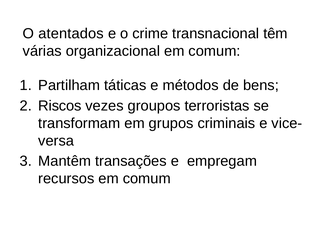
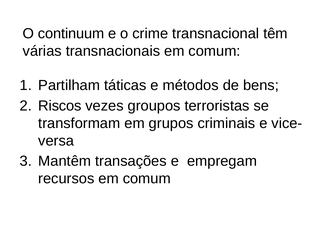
atentados: atentados -> continuum (71, 34)
organizacional: organizacional -> transnacionais (113, 51)
